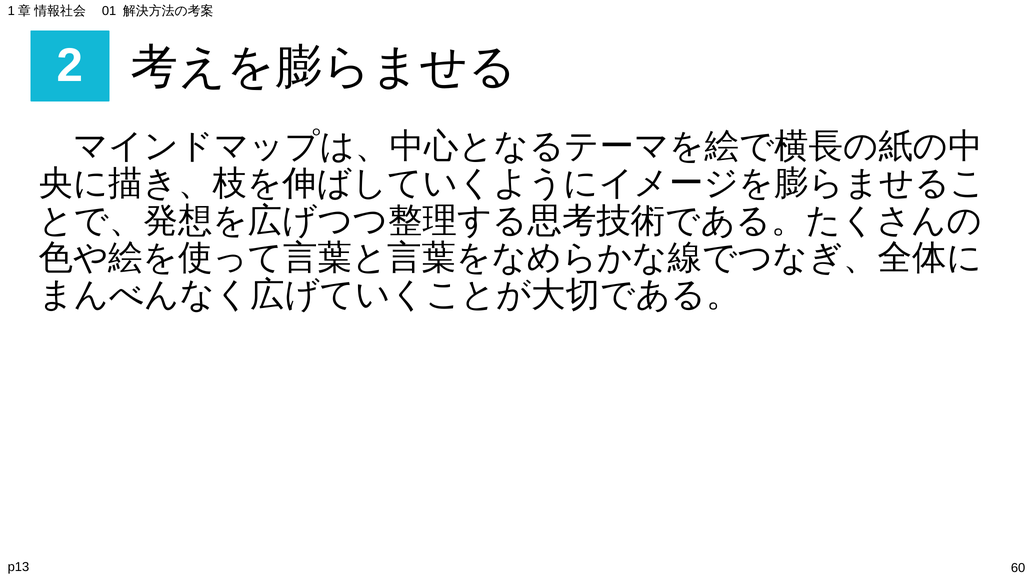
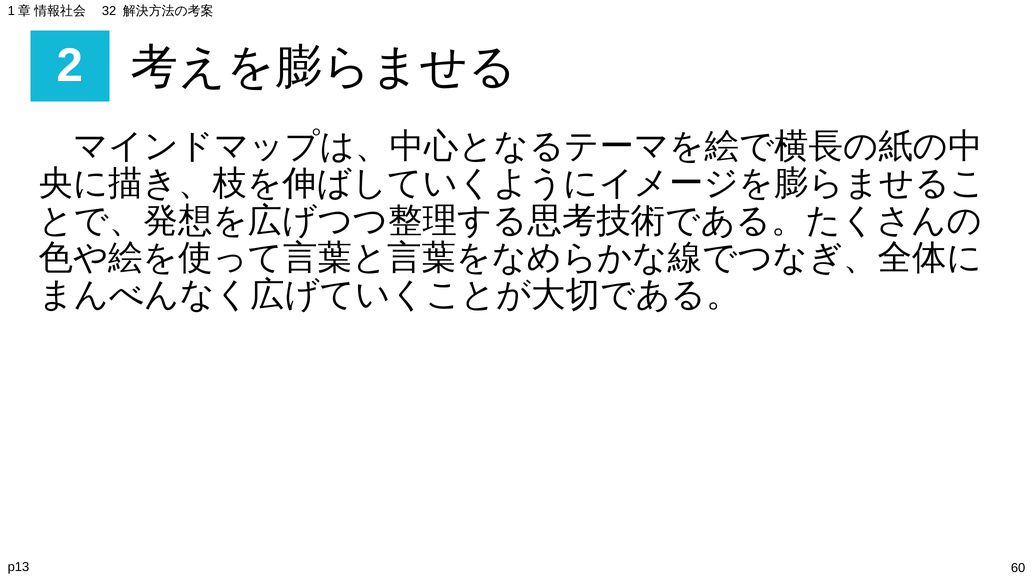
01: 01 -> 32 (109, 11)
